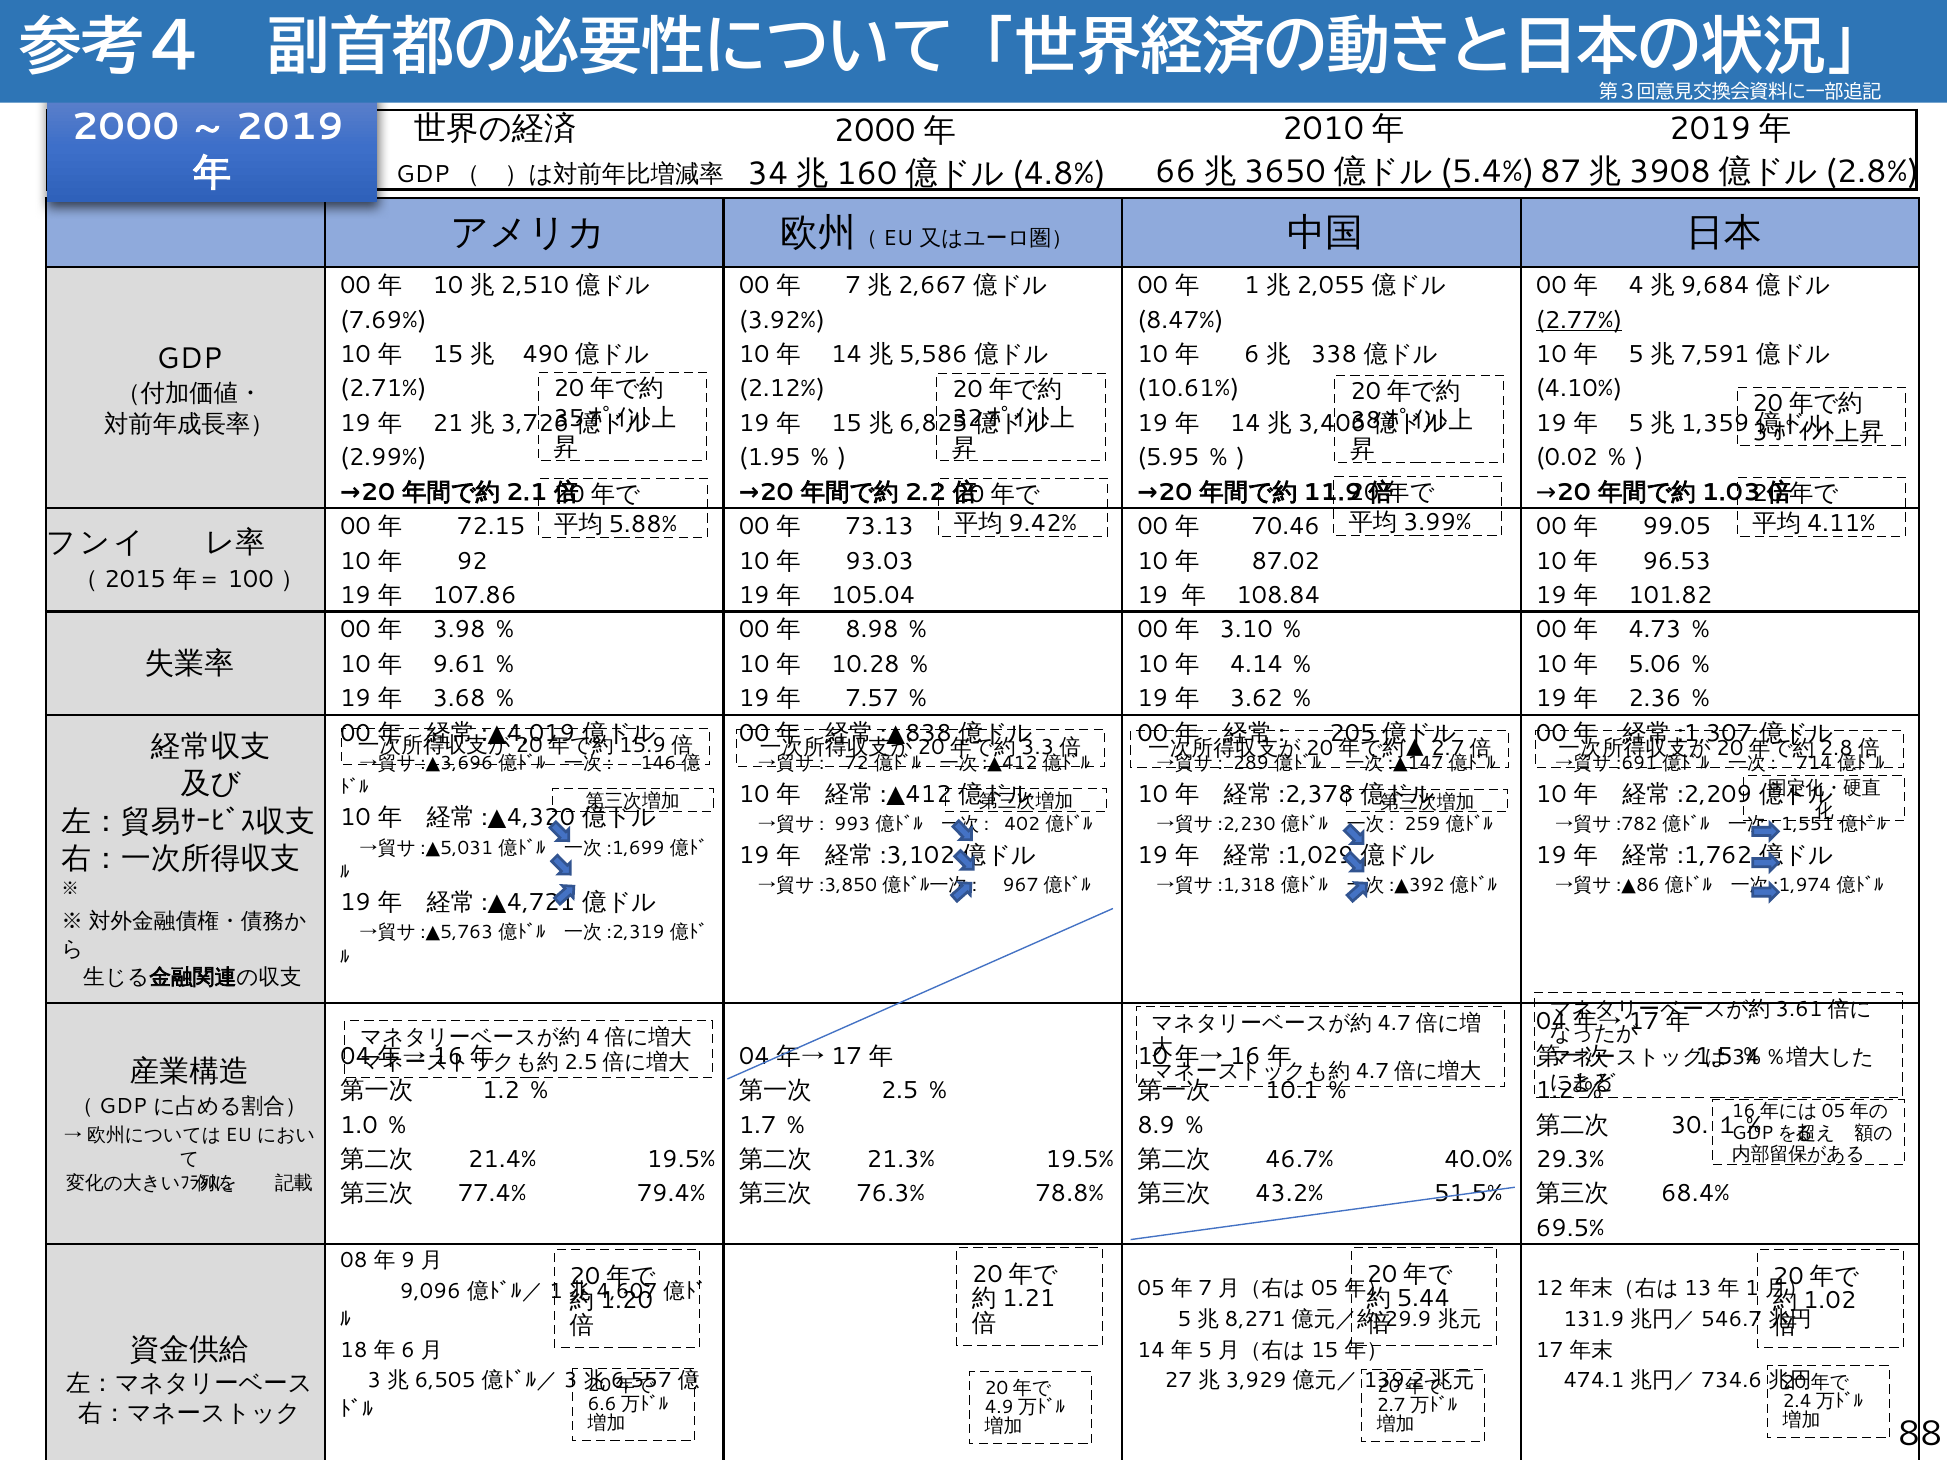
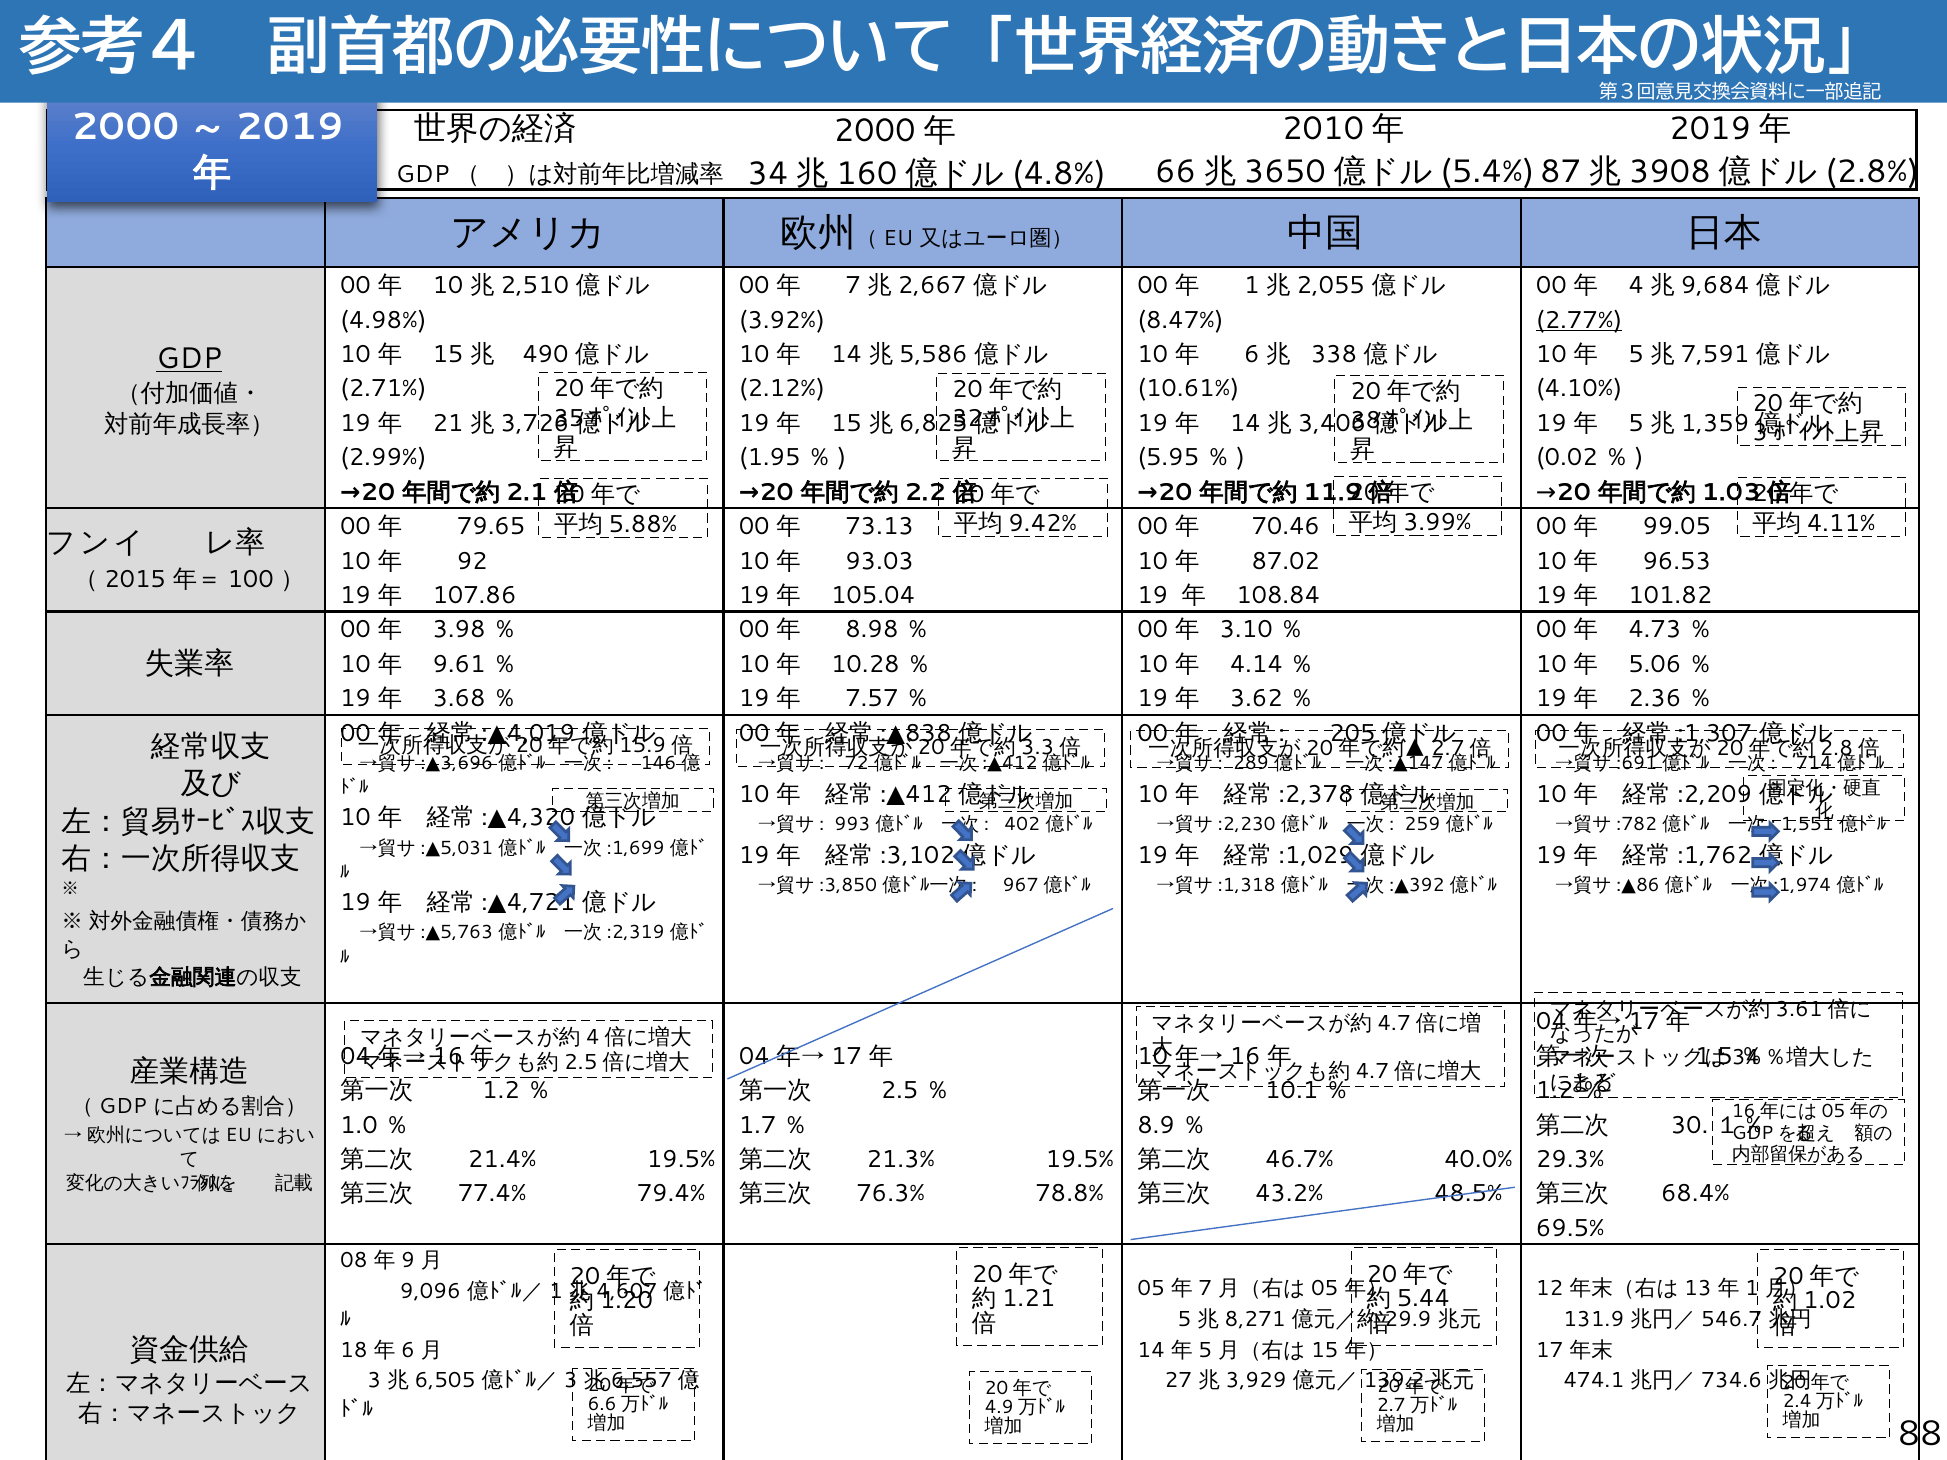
7.69%: 7.69% -> 4.98% (383, 320)
GDP underline: none -> present (189, 359)
72.15: 72.15 -> 79.65 (491, 527)
51.5%: 51.5% -> 48.5% (1468, 1194)
